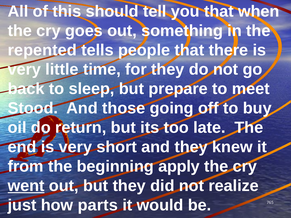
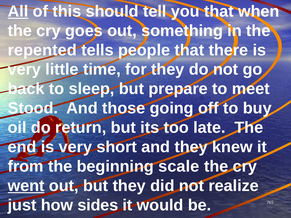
All underline: none -> present (18, 11)
apply: apply -> scale (179, 167)
parts: parts -> sides (98, 205)
